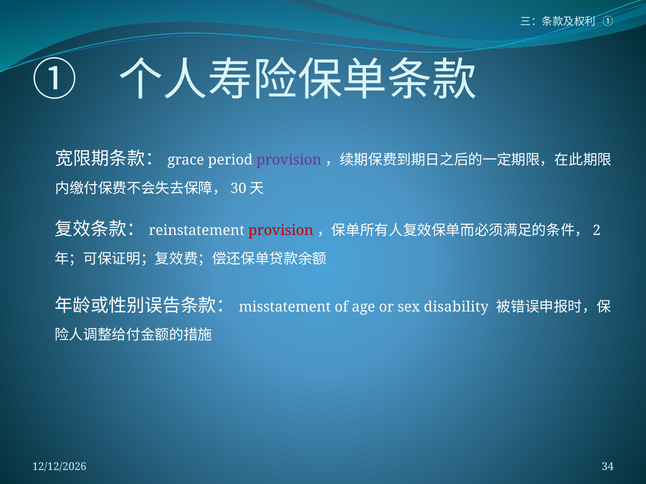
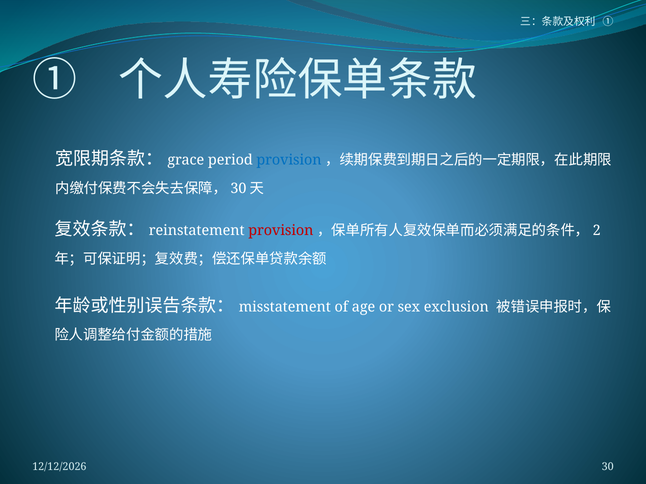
provision colour: purple -> blue (289, 160)
disability: disability -> exclusion (456, 307)
34: 34 -> 30 (608, 467)
